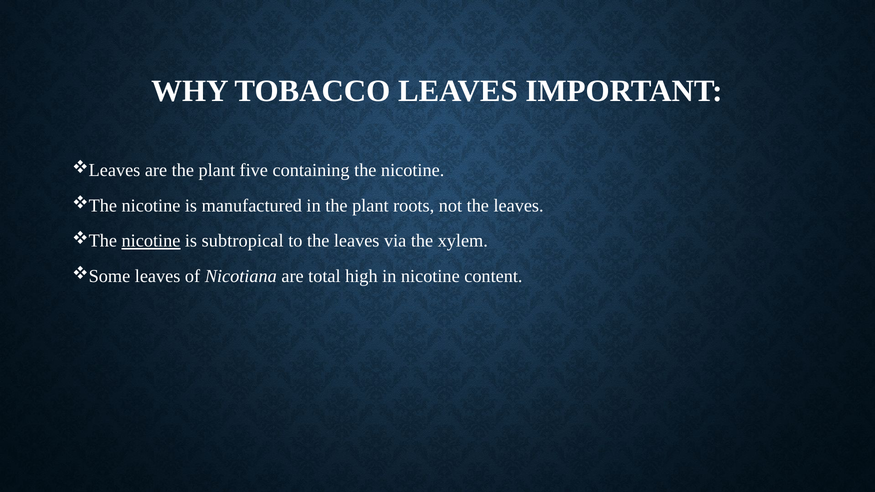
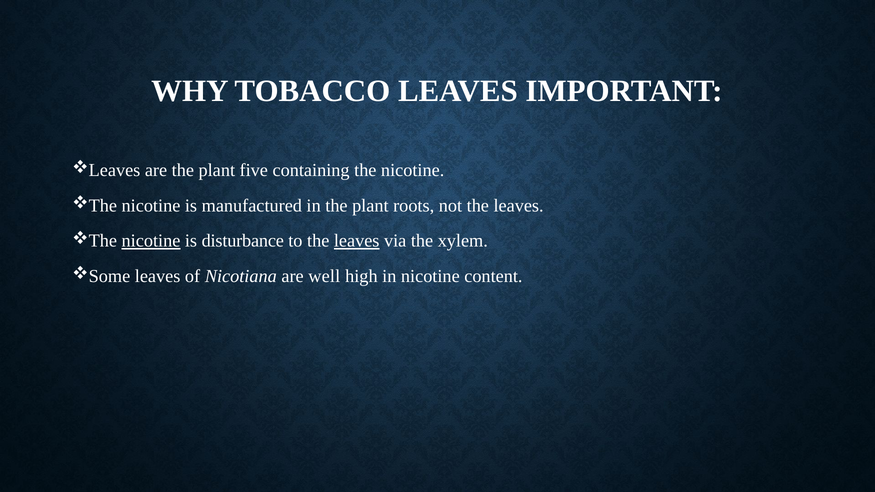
subtropical: subtropical -> disturbance (243, 241)
leaves underline: none -> present (357, 241)
total: total -> well (324, 276)
